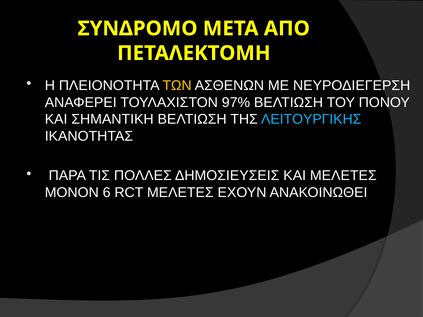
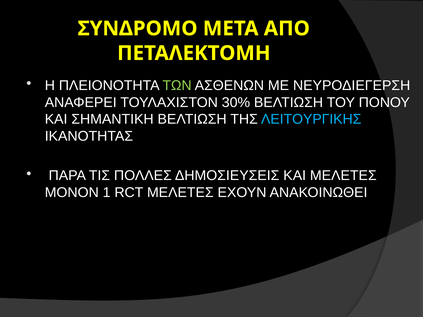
ΤΩΝ colour: yellow -> light green (177, 86)
97%: 97% -> 30% (236, 102)
6: 6 -> 1 (107, 193)
